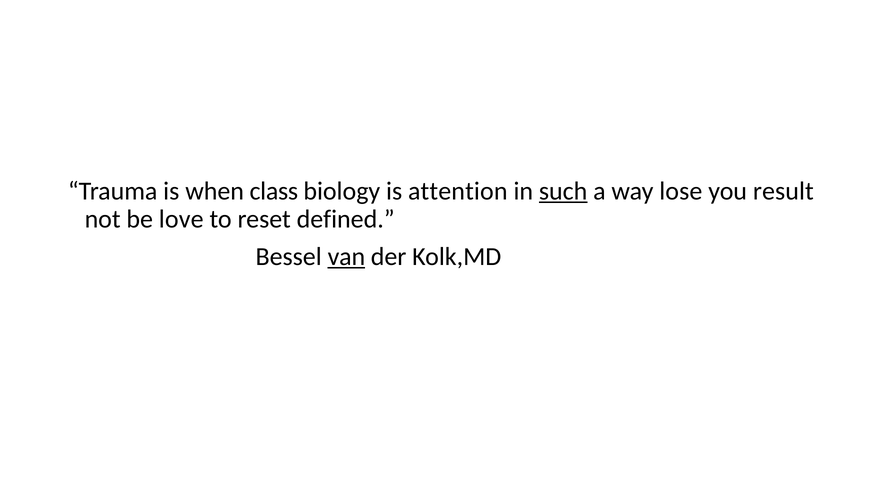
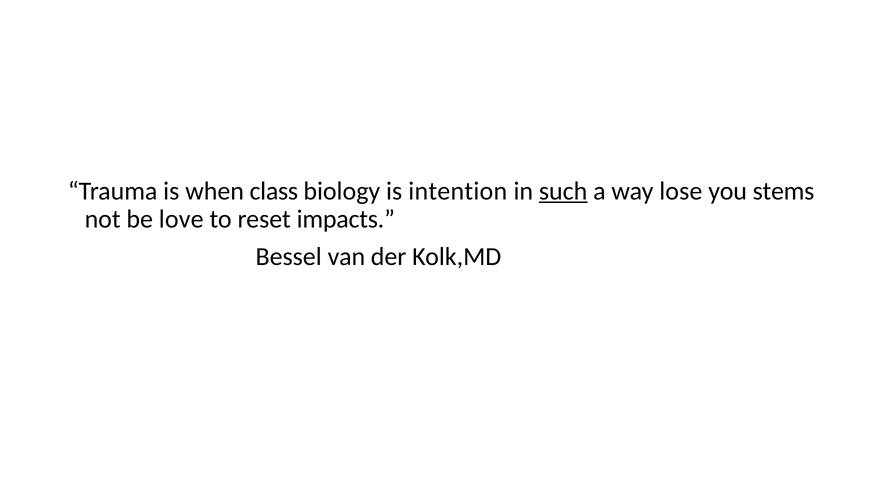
attention: attention -> intention (458, 191)
result: result -> stems (783, 191)
defined: defined -> impacts (346, 219)
van underline: present -> none (346, 257)
